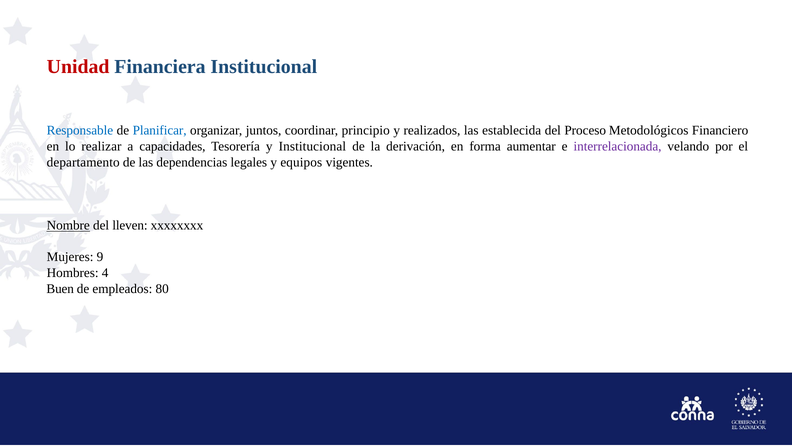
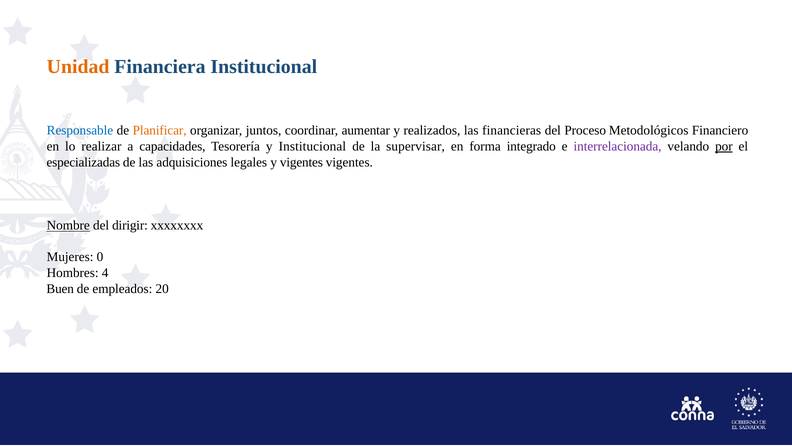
Unidad colour: red -> orange (78, 67)
Planificar colour: blue -> orange (160, 130)
principio: principio -> aumentar (366, 130)
establecida: establecida -> financieras (512, 130)
derivación: derivación -> supervisar (416, 146)
aumentar: aumentar -> integrado (531, 146)
por underline: none -> present (724, 146)
departamento: departamento -> especializadas (83, 162)
dependencias: dependencias -> adquisiciones (192, 162)
y equipos: equipos -> vigentes (301, 162)
lleven: lleven -> dirigir (130, 225)
9: 9 -> 0 (100, 257)
80: 80 -> 20 (162, 288)
